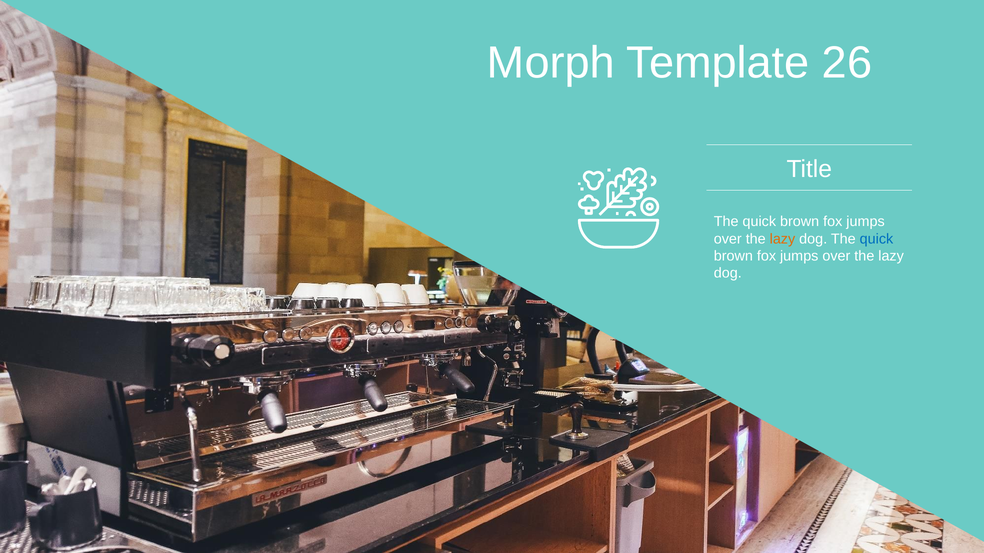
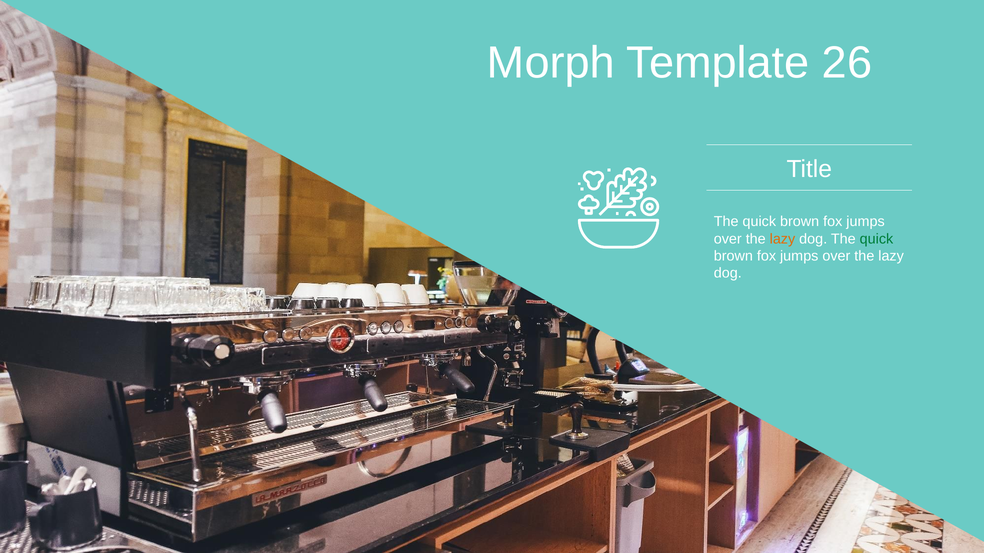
quick colour: blue -> green (876, 239)
